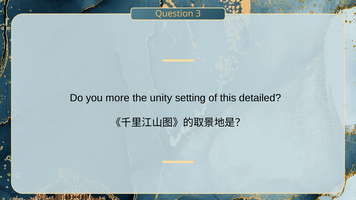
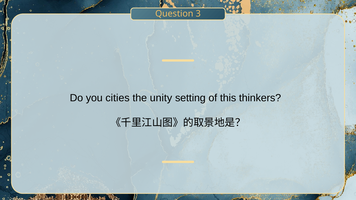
more: more -> cities (118, 98)
detailed: detailed -> thinkers (260, 98)
